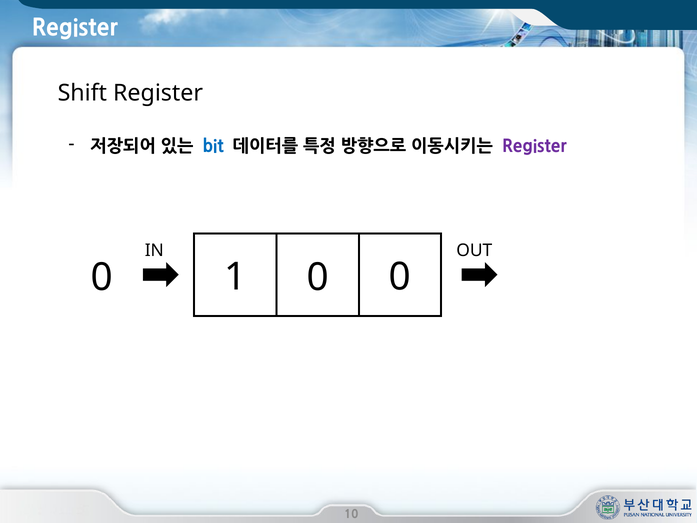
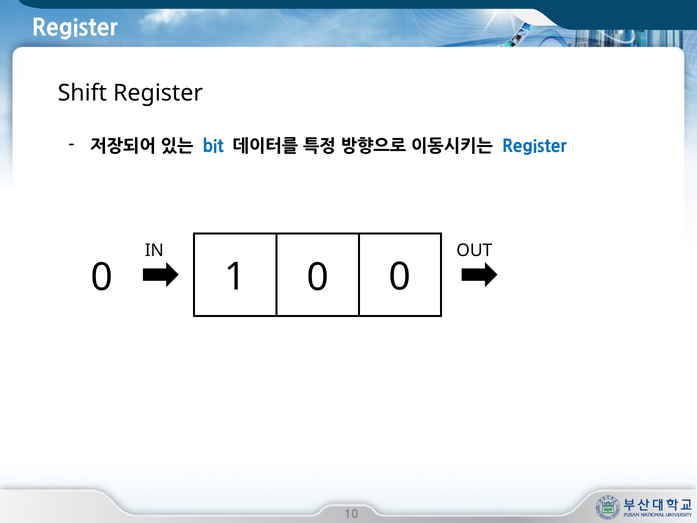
Register colour: purple -> blue (534, 147)
